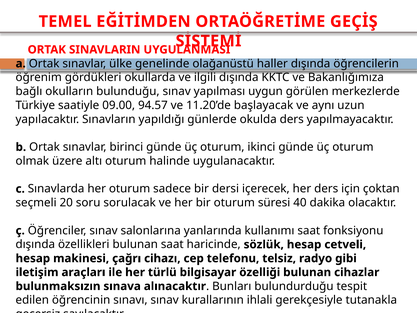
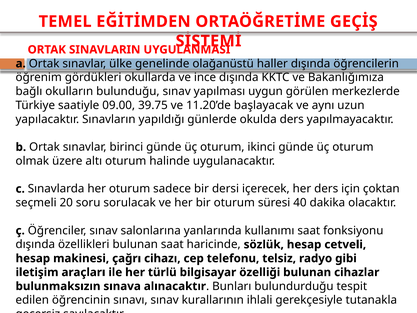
ilgili: ilgili -> ince (205, 77)
94.57: 94.57 -> 39.75 (153, 105)
